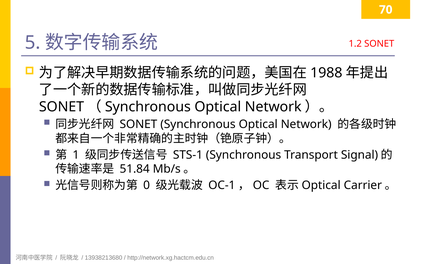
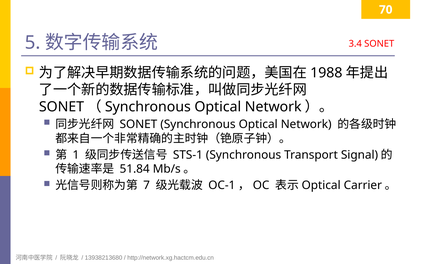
1.2: 1.2 -> 3.4 (355, 44)
0: 0 -> 7 (147, 186)
